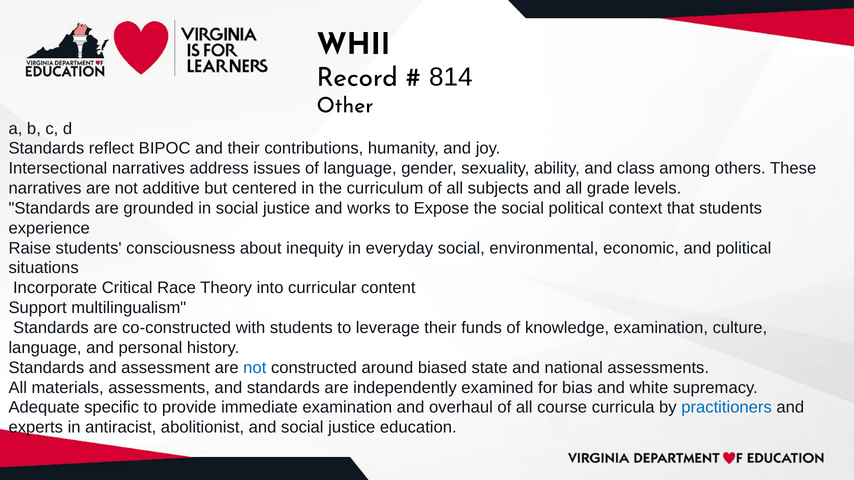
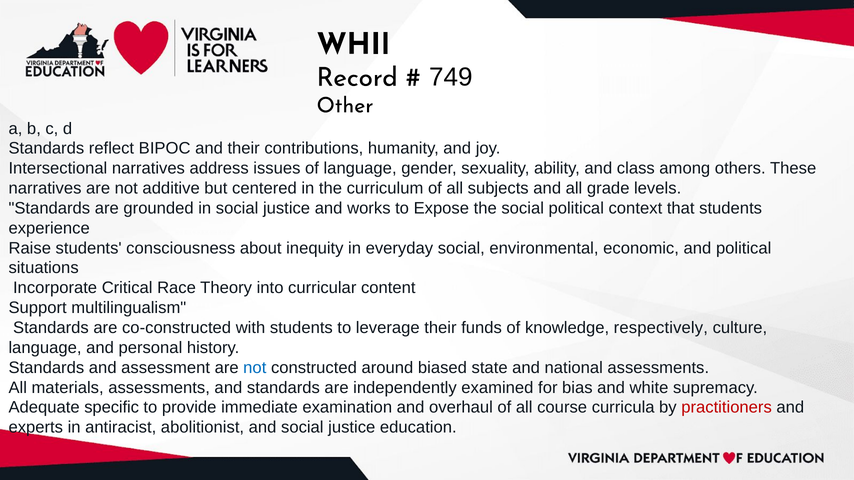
814: 814 -> 749 (451, 77)
knowledge examination: examination -> respectively (661, 328)
practitioners colour: blue -> red (727, 408)
